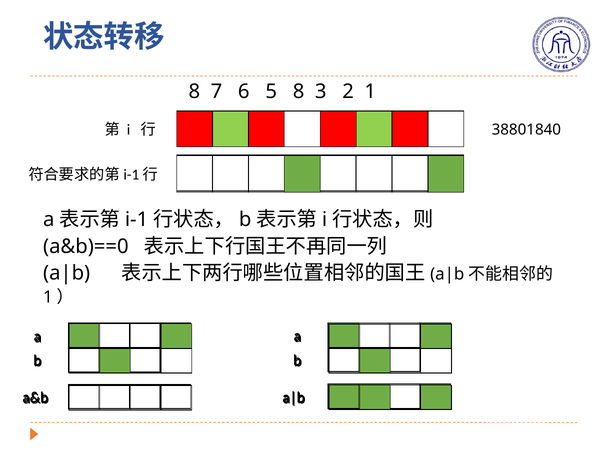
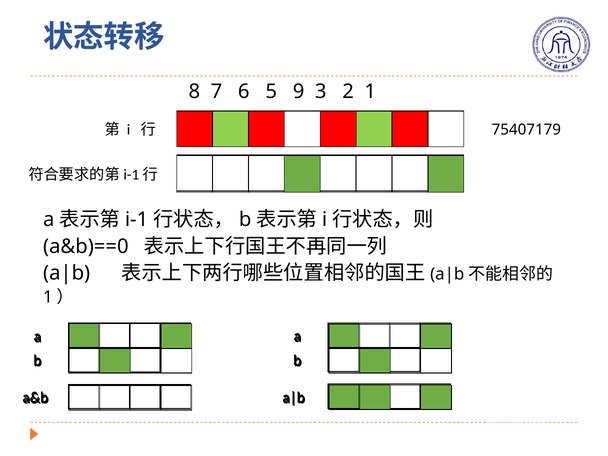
5 8: 8 -> 9 (299, 92)
38801840: 38801840 -> 75407179 (526, 130)
